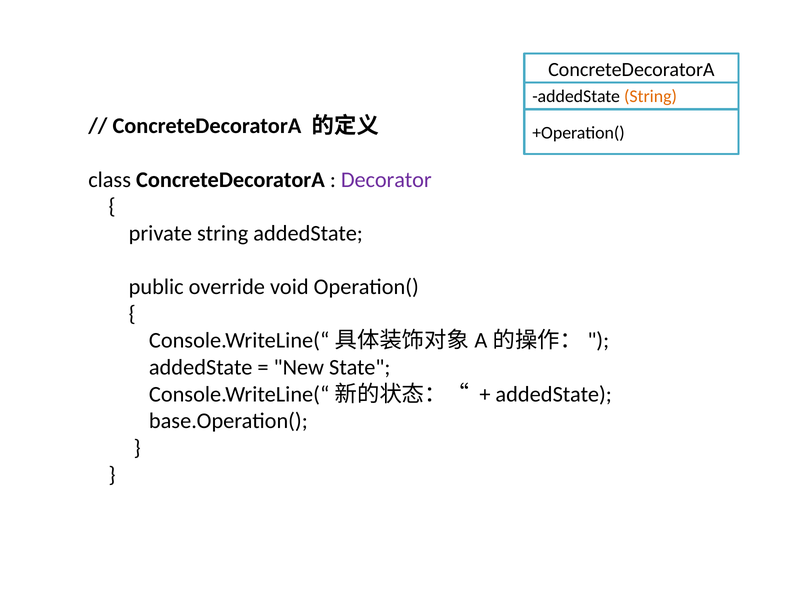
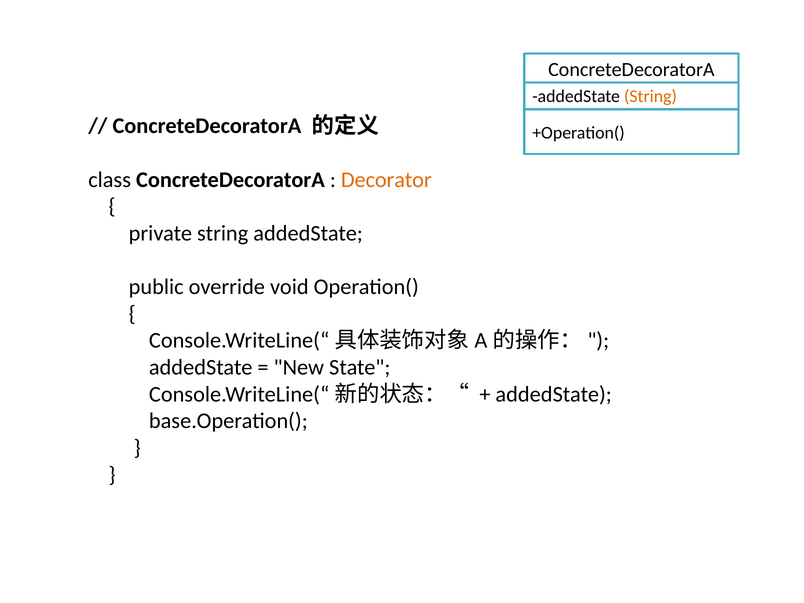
Decorator colour: purple -> orange (386, 180)
